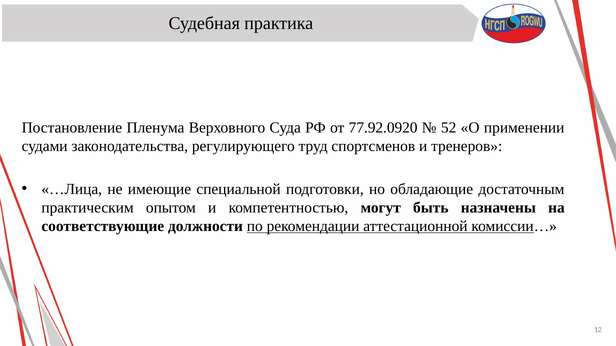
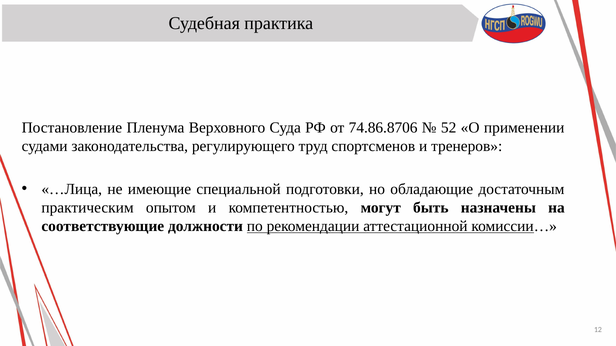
77.92.0920: 77.92.0920 -> 74.86.8706 (383, 128)
